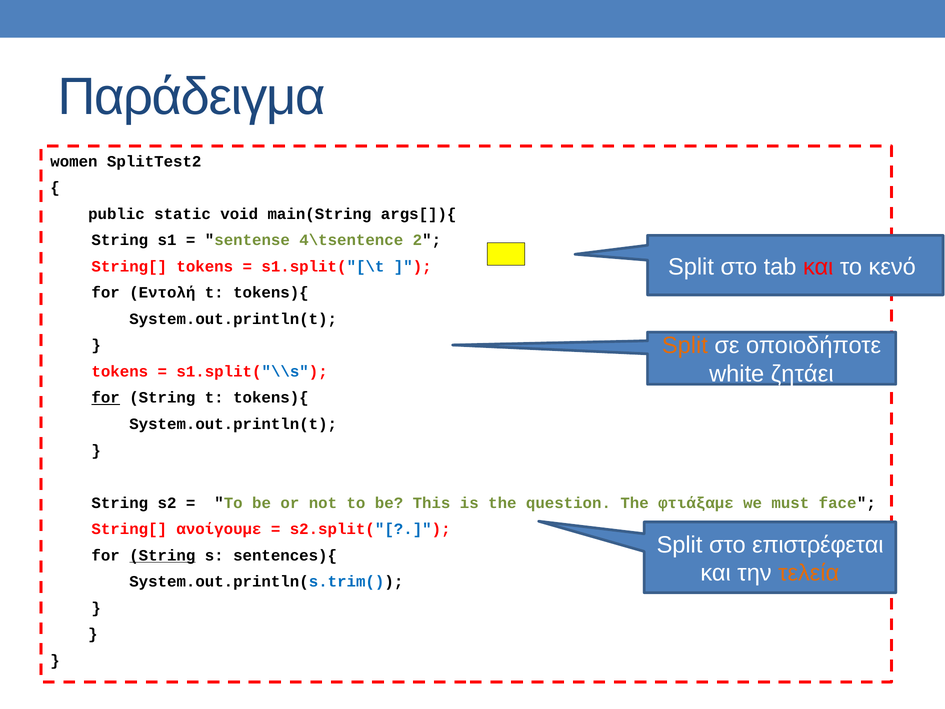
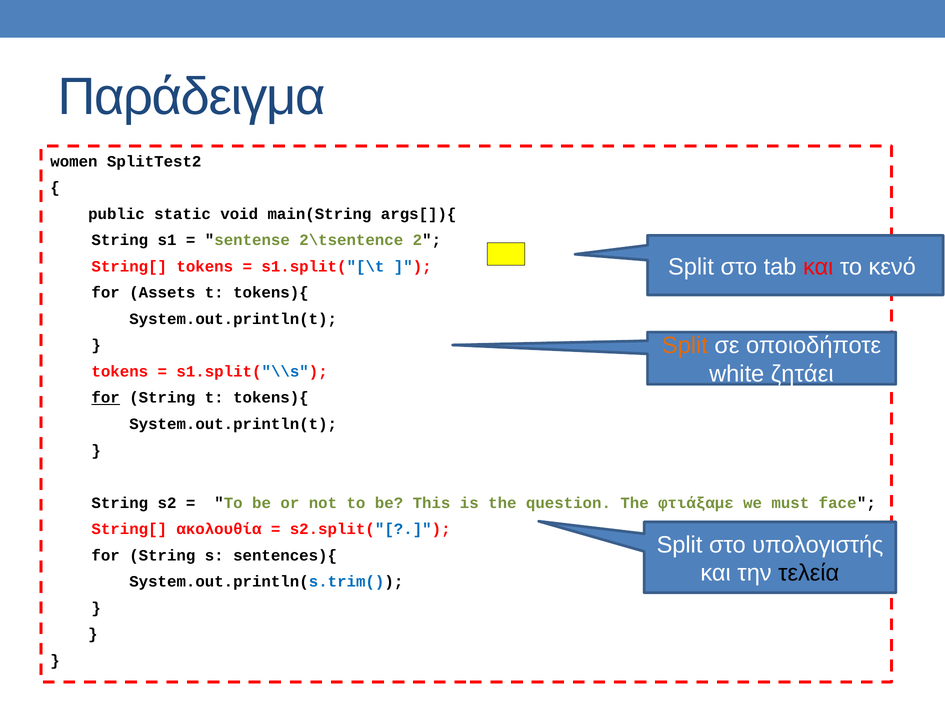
4\tsentence: 4\tsentence -> 2\tsentence (351, 240)
Εντολή: Εντολή -> Assets (162, 293)
ανοίγουμε: ανοίγουμε -> ακολουθία (219, 529)
επιστρέφεται: επιστρέφεται -> υπολογιστής (818, 545)
String underline: present -> none (162, 555)
τελεία colour: orange -> black (809, 573)
